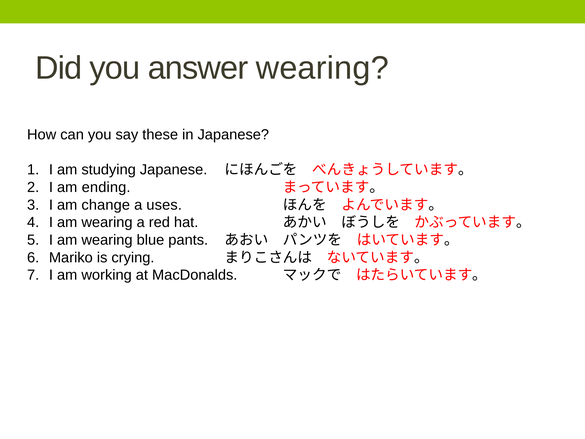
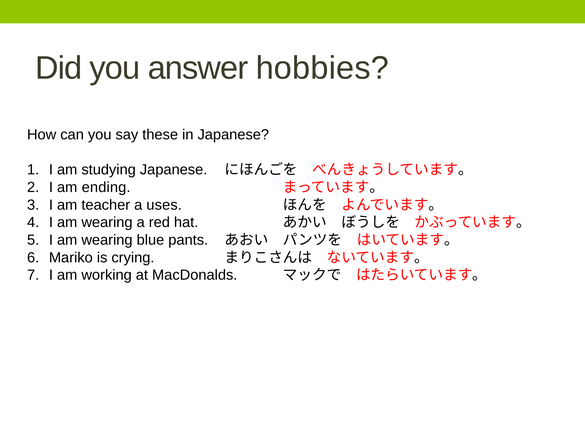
answer wearing: wearing -> hobbies (322, 68)
change: change -> teacher (106, 205)
